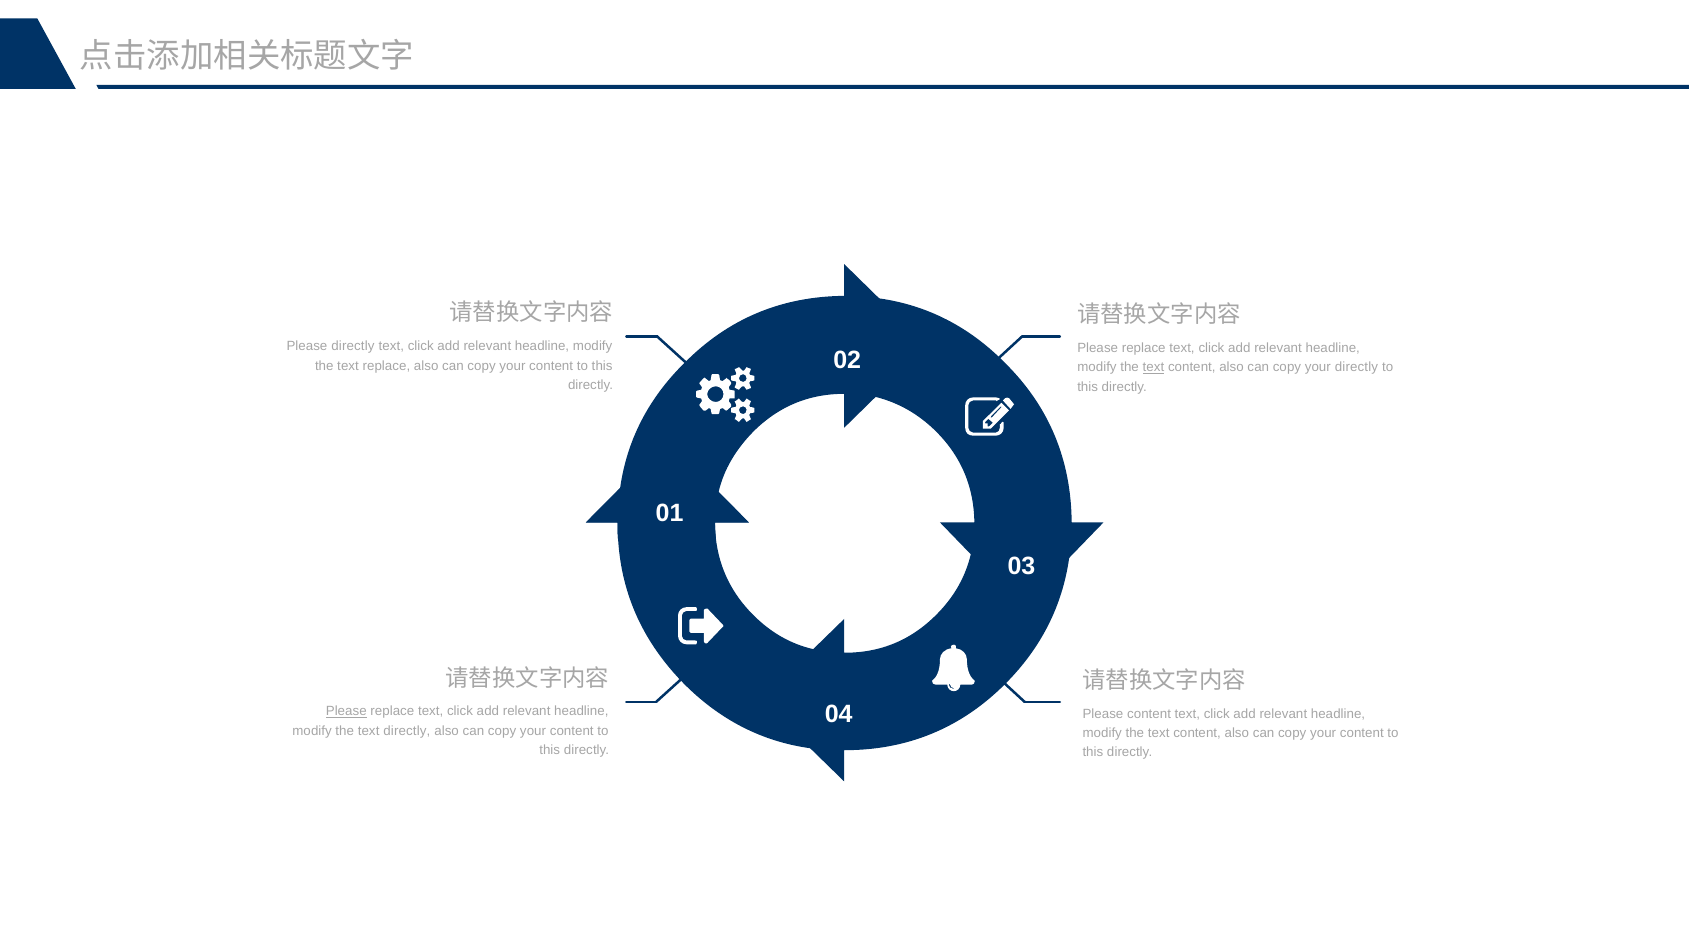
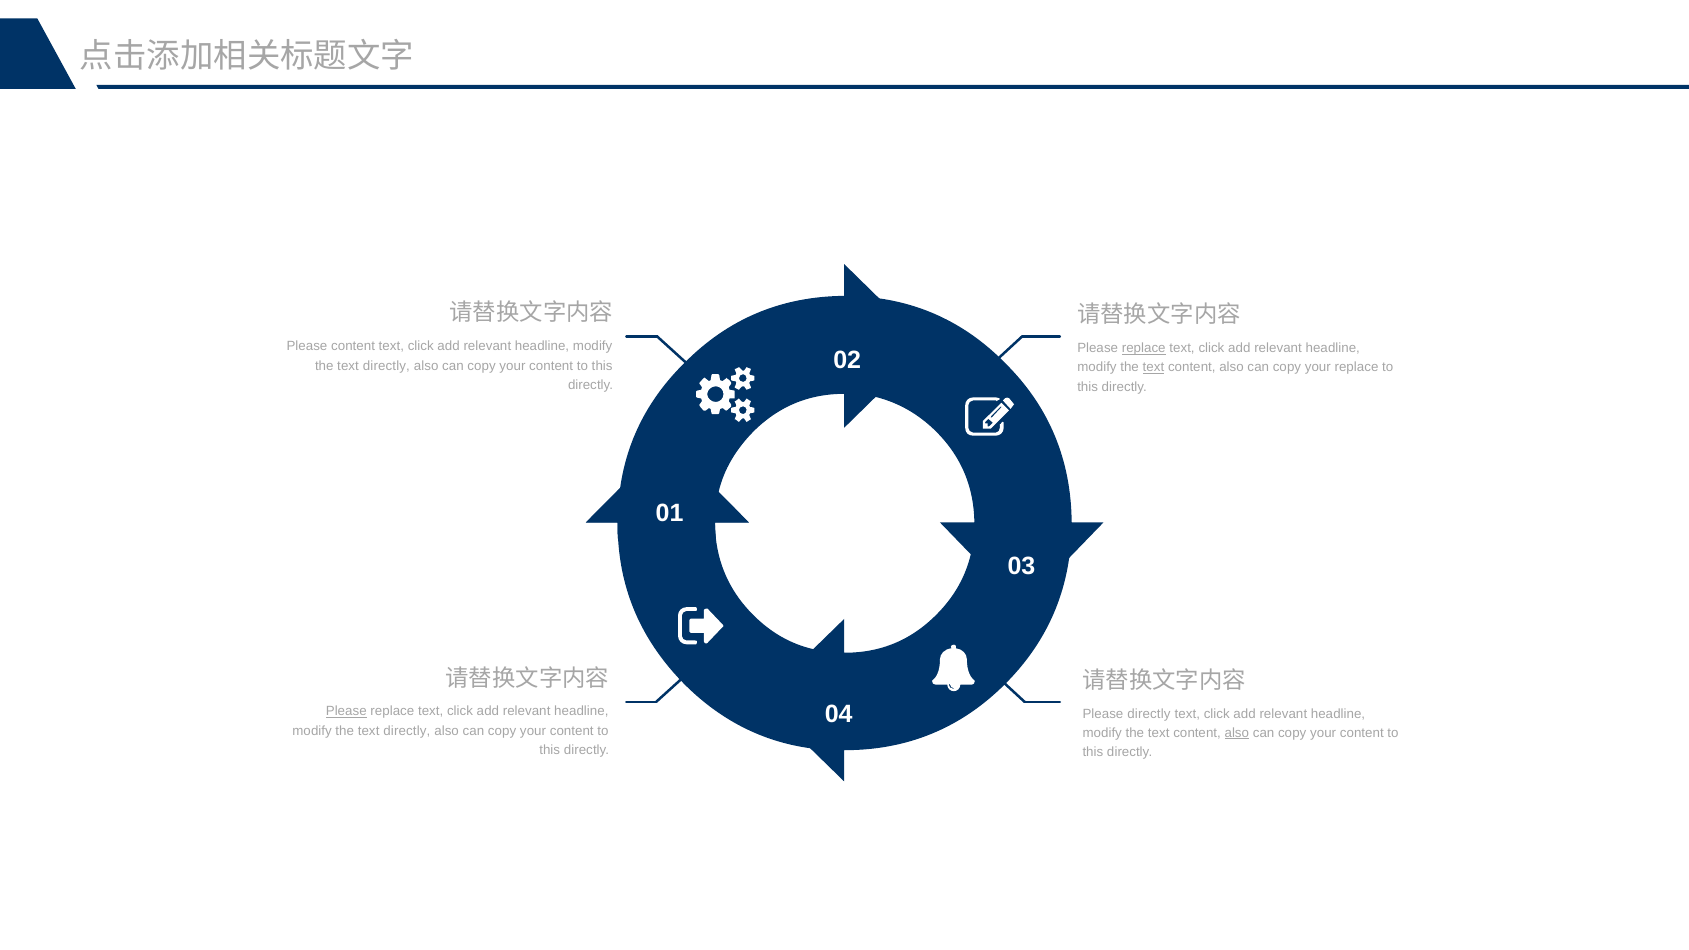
Please directly: directly -> content (353, 346)
replace underline: none -> present (1144, 348)
replace: replace -> directly (386, 366)
your directly: directly -> replace (1357, 368)
Please content: content -> directly (1149, 714)
also underline: none -> present (1237, 733)
